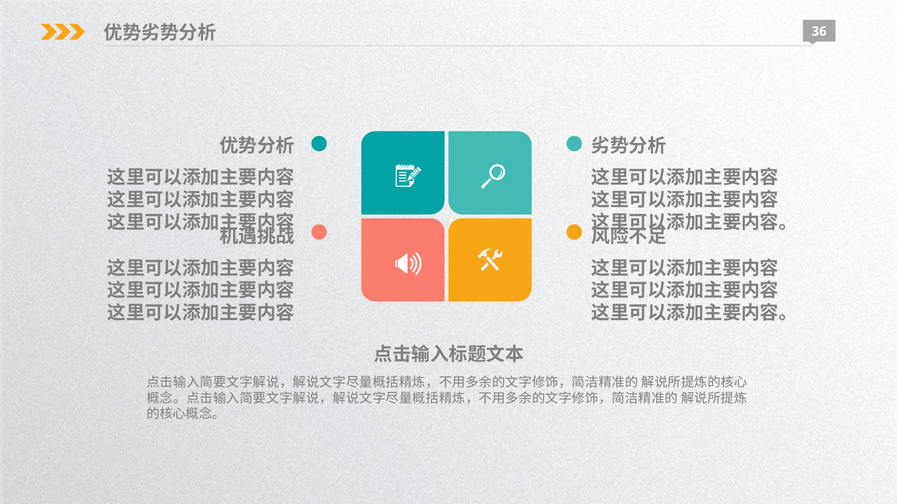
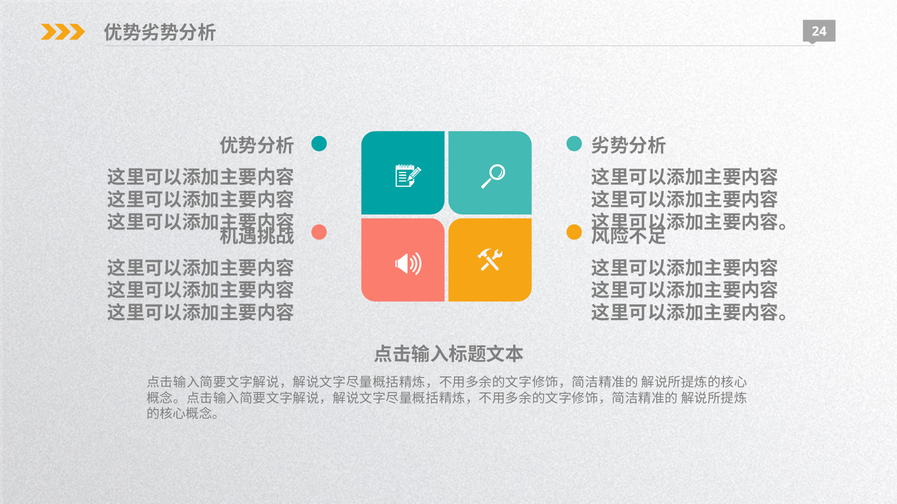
36: 36 -> 24 (819, 31)
